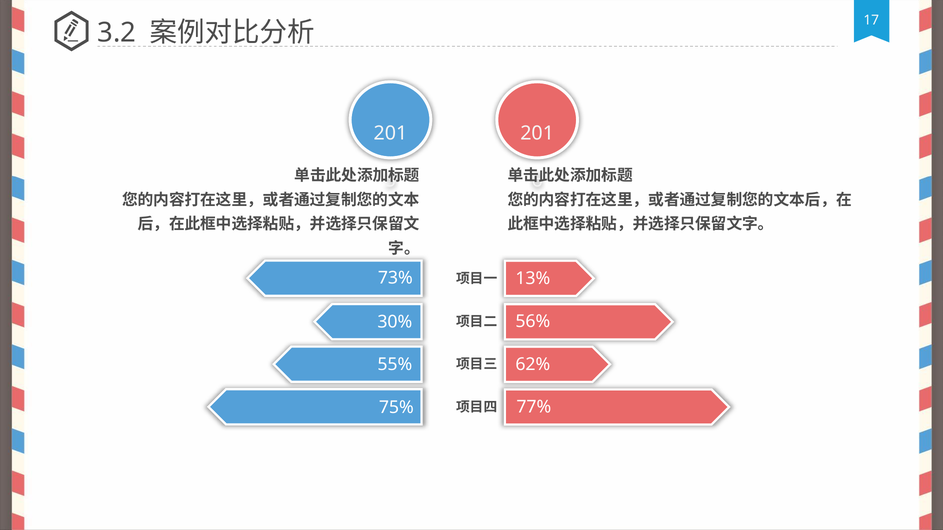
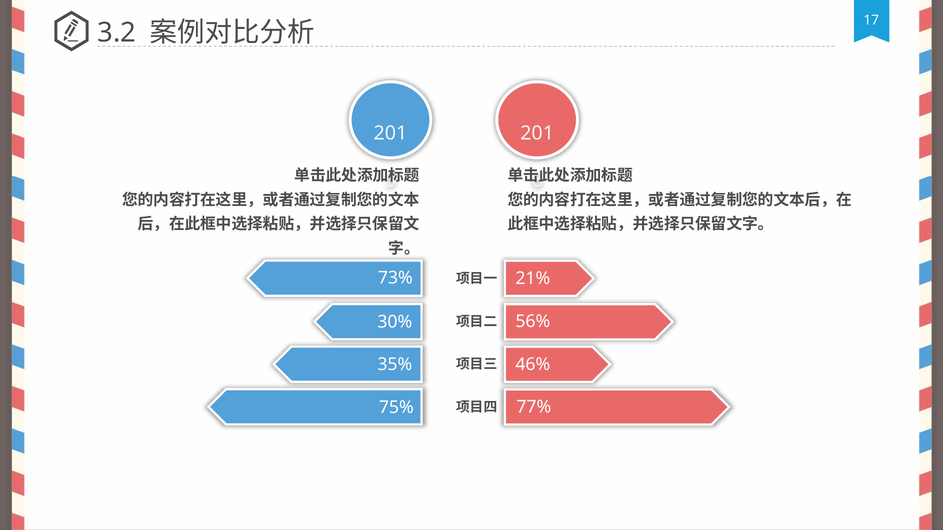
13%: 13% -> 21% (533, 279)
55%: 55% -> 35% (395, 364)
62%: 62% -> 46% (533, 364)
